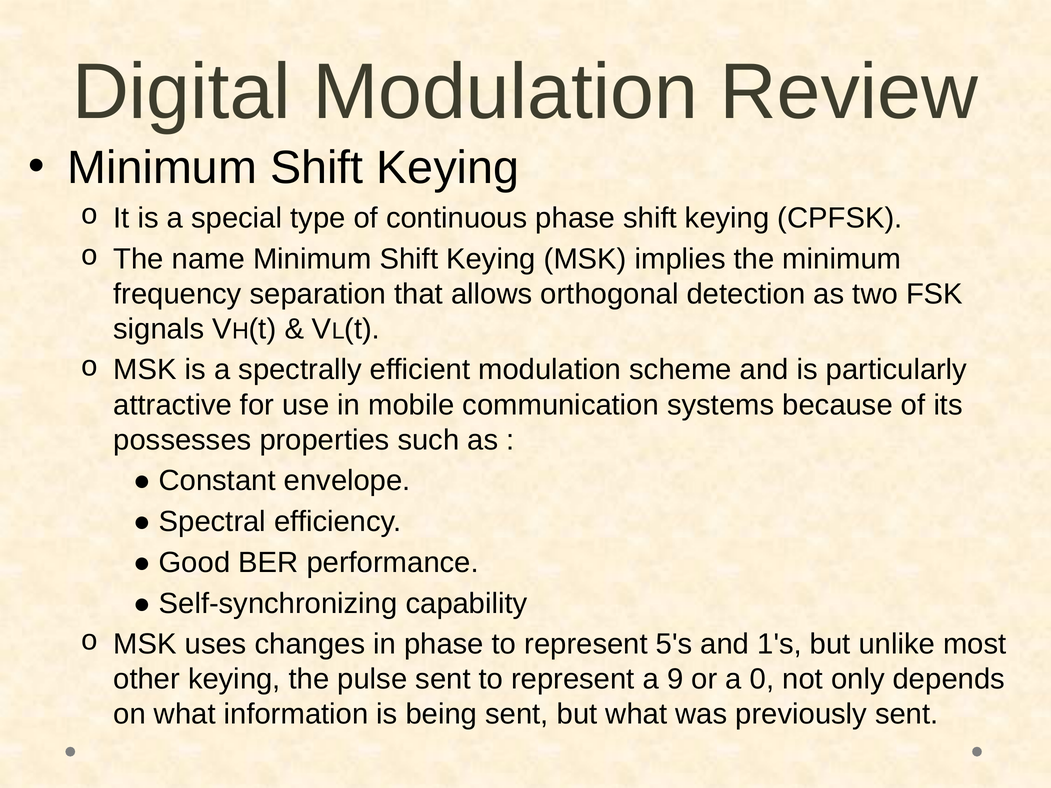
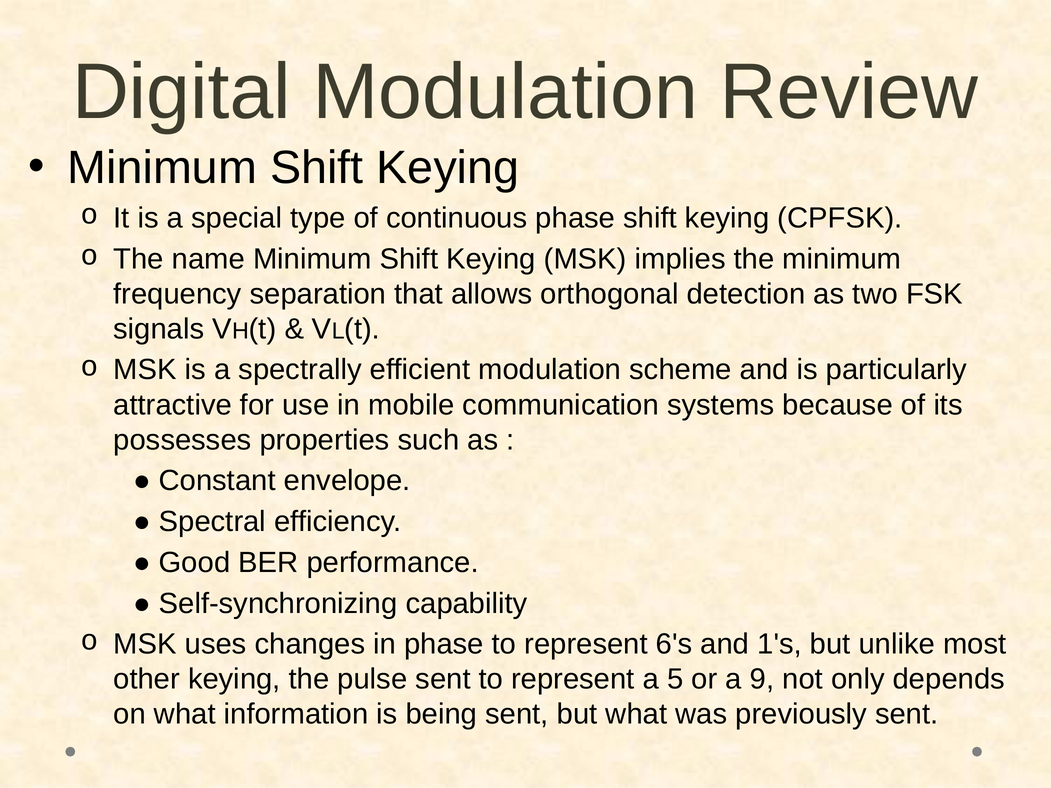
5's: 5's -> 6's (674, 644)
9: 9 -> 5 (675, 680)
0: 0 -> 9 (762, 680)
